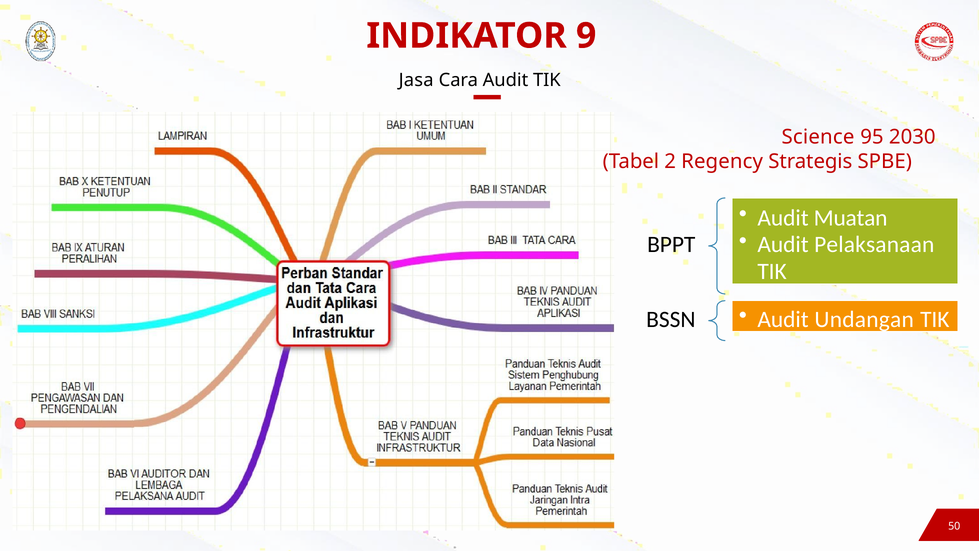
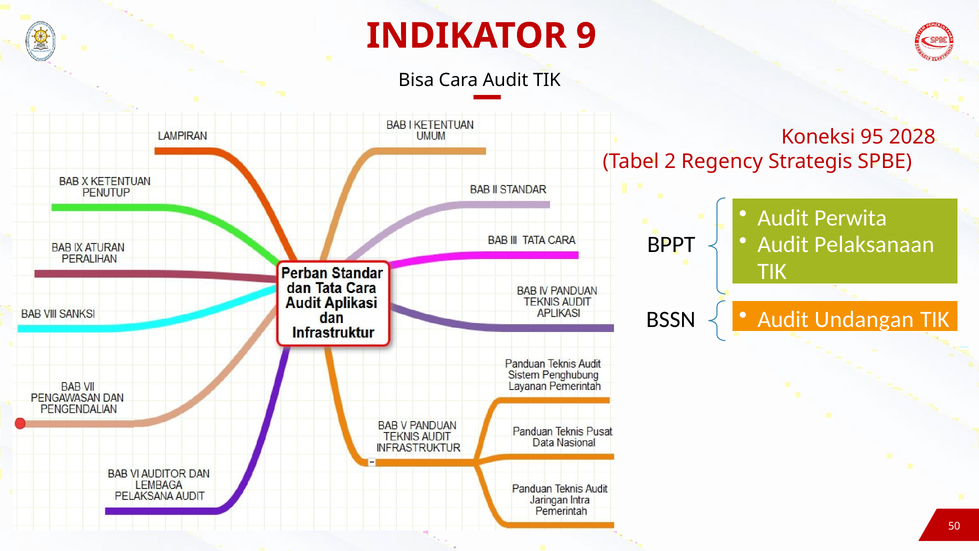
Jasa: Jasa -> Bisa (416, 80)
Science: Science -> Koneksi (818, 137)
2030: 2030 -> 2028 (912, 137)
Muatan: Muatan -> Perwita (851, 218)
